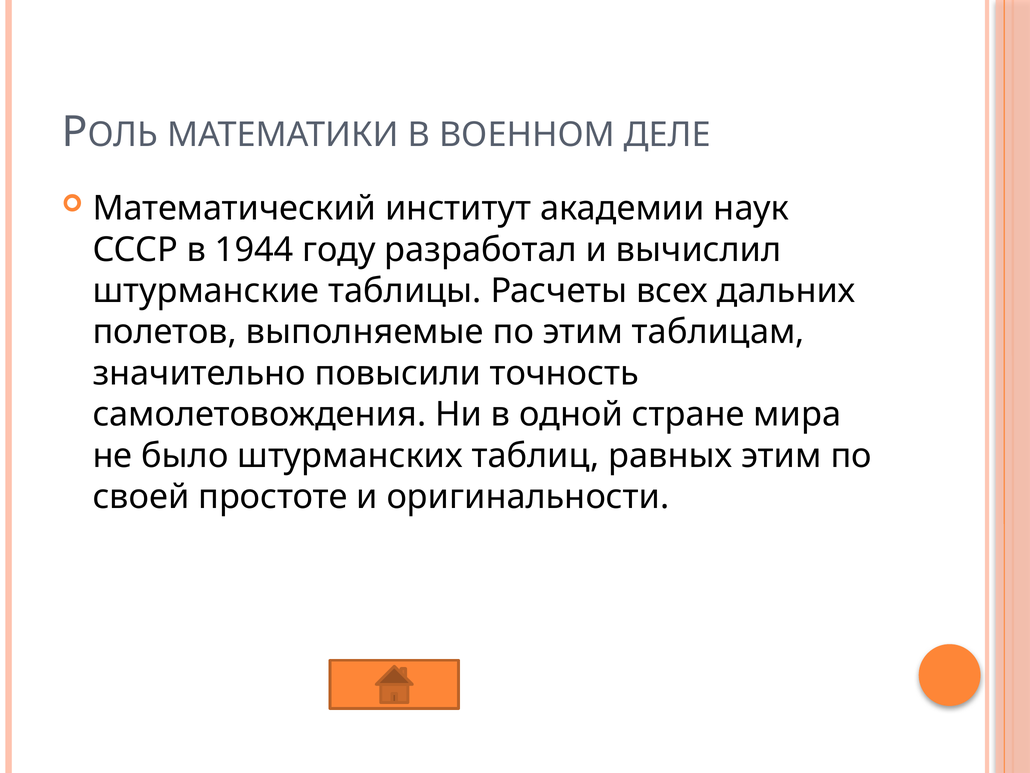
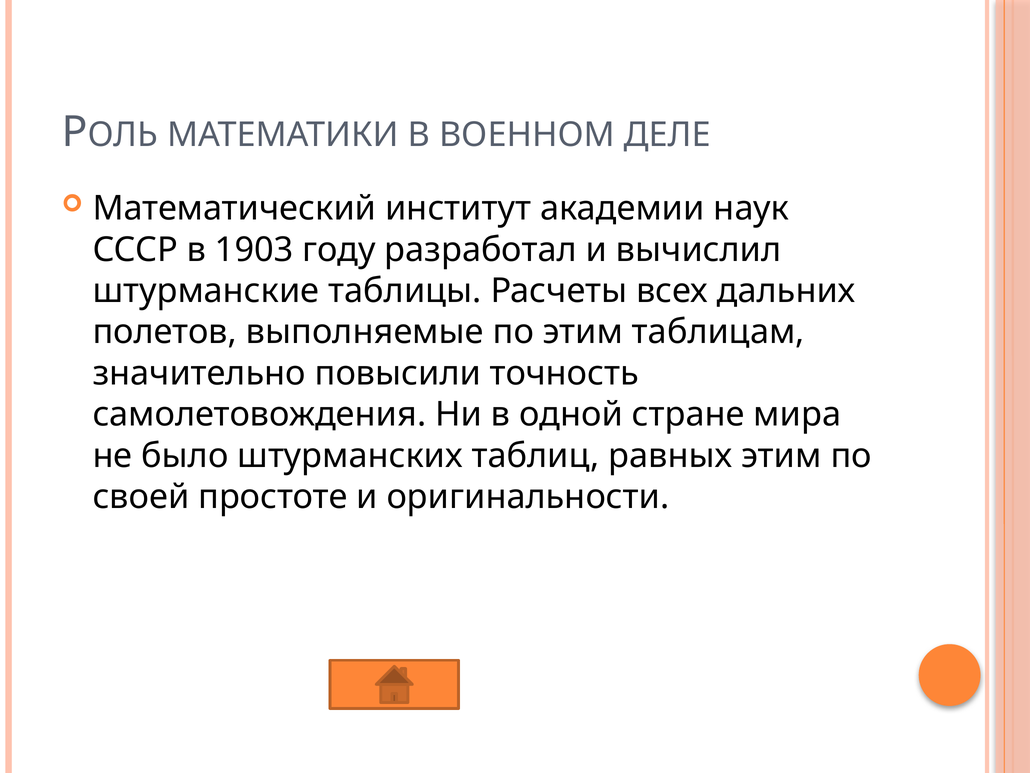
1944: 1944 -> 1903 (254, 250)
